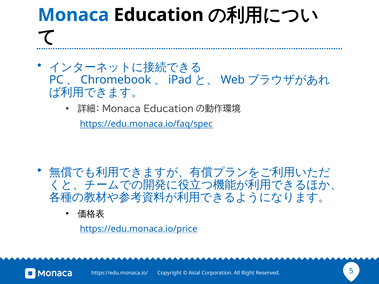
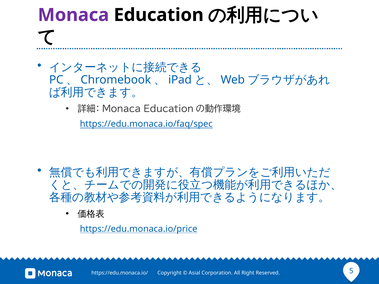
Monaca colour: blue -> purple (73, 15)
